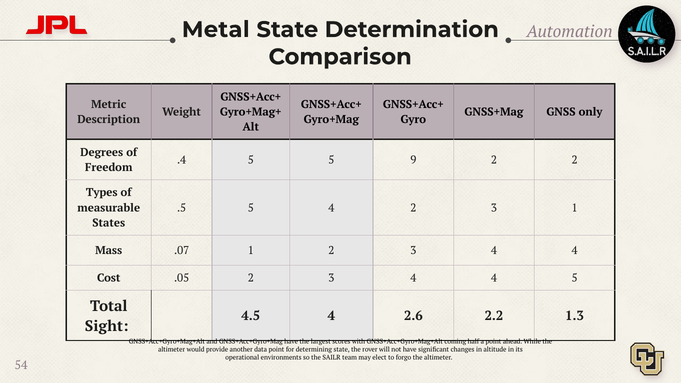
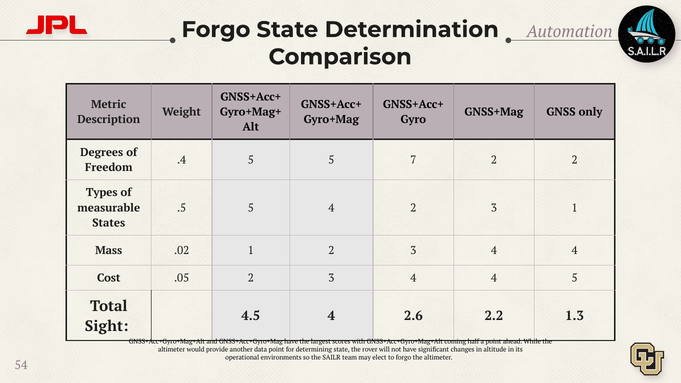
Metal: Metal -> Forgo (216, 30)
9: 9 -> 7 (413, 160)
.07: .07 -> .02 (182, 251)
